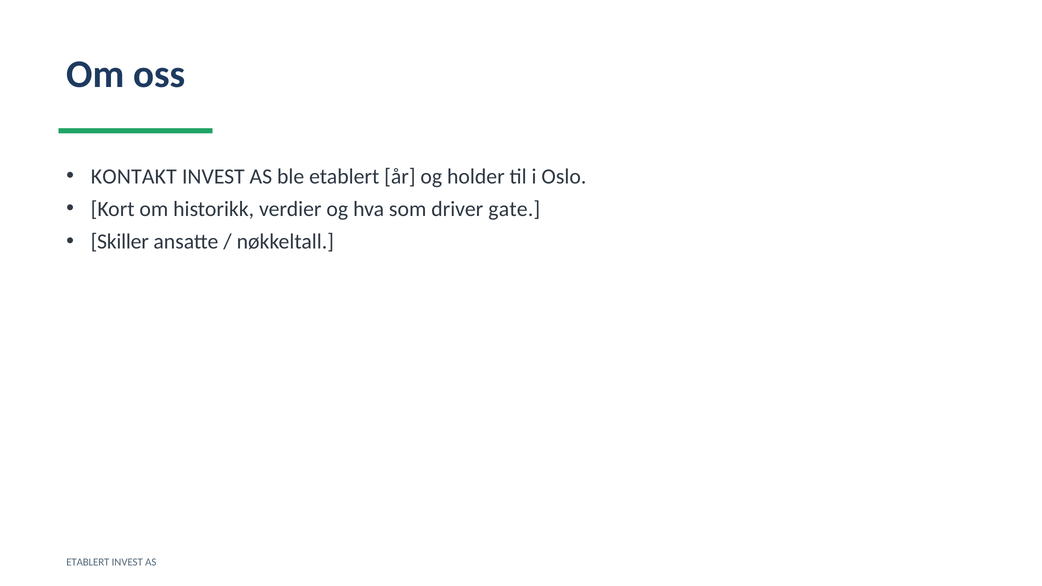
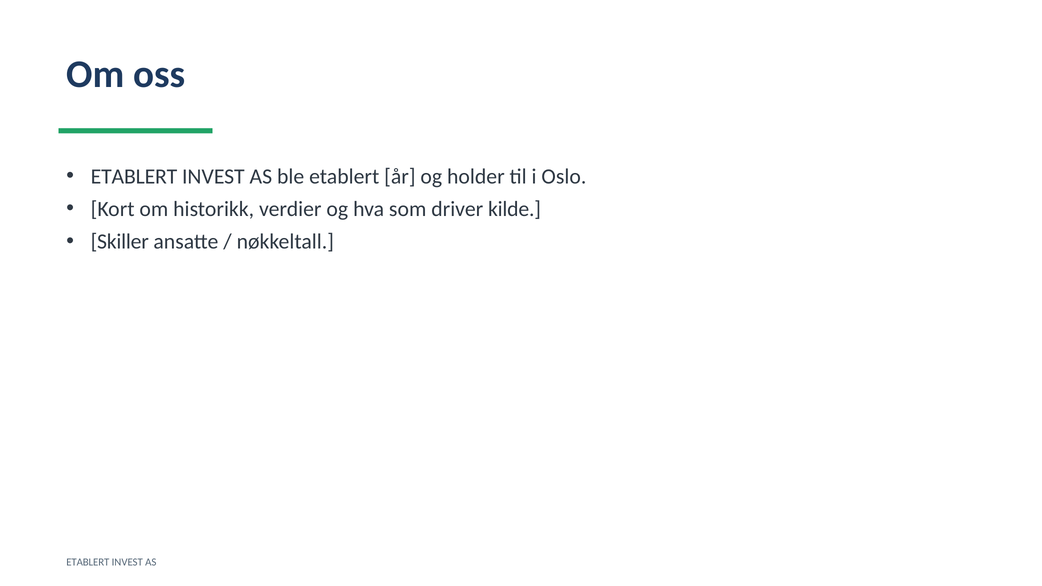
KONTAKT: KONTAKT -> ETABLERT (134, 176)
gate: gate -> kilde (515, 209)
